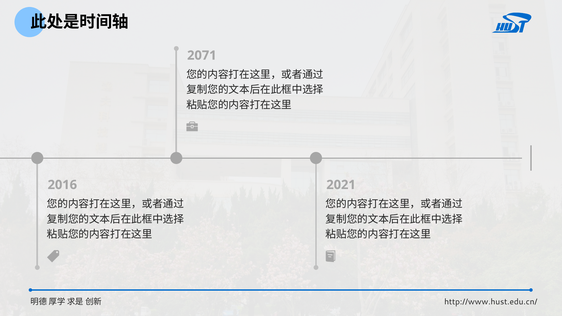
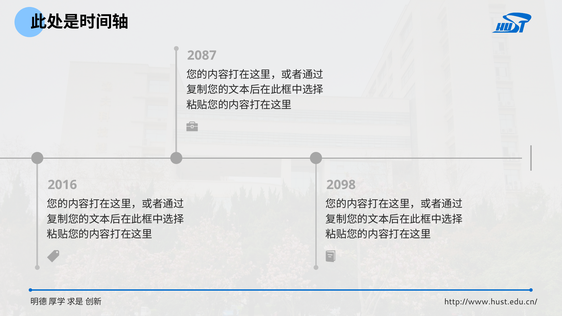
2071: 2071 -> 2087 (202, 55)
2021: 2021 -> 2098 (341, 185)
